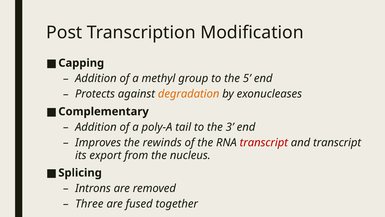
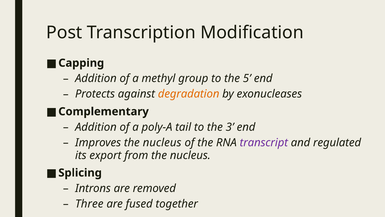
Improves the rewinds: rewinds -> nucleus (162, 142)
transcript colour: red -> purple (264, 142)
and transcript: transcript -> regulated (337, 142)
